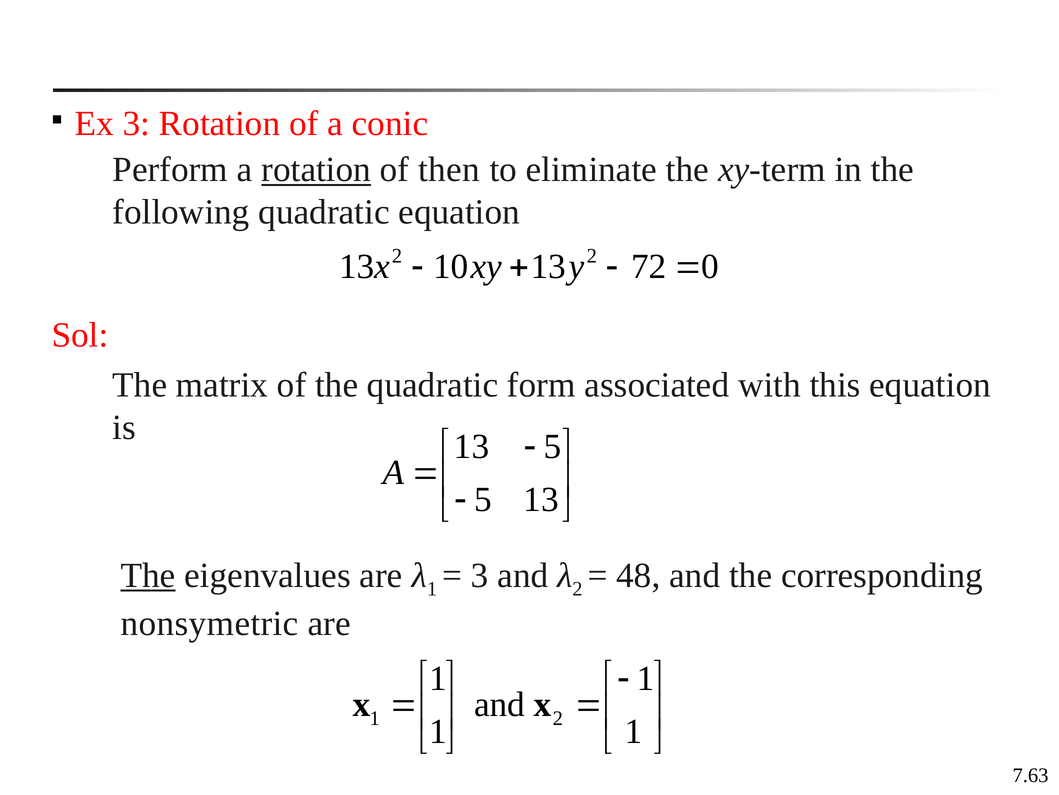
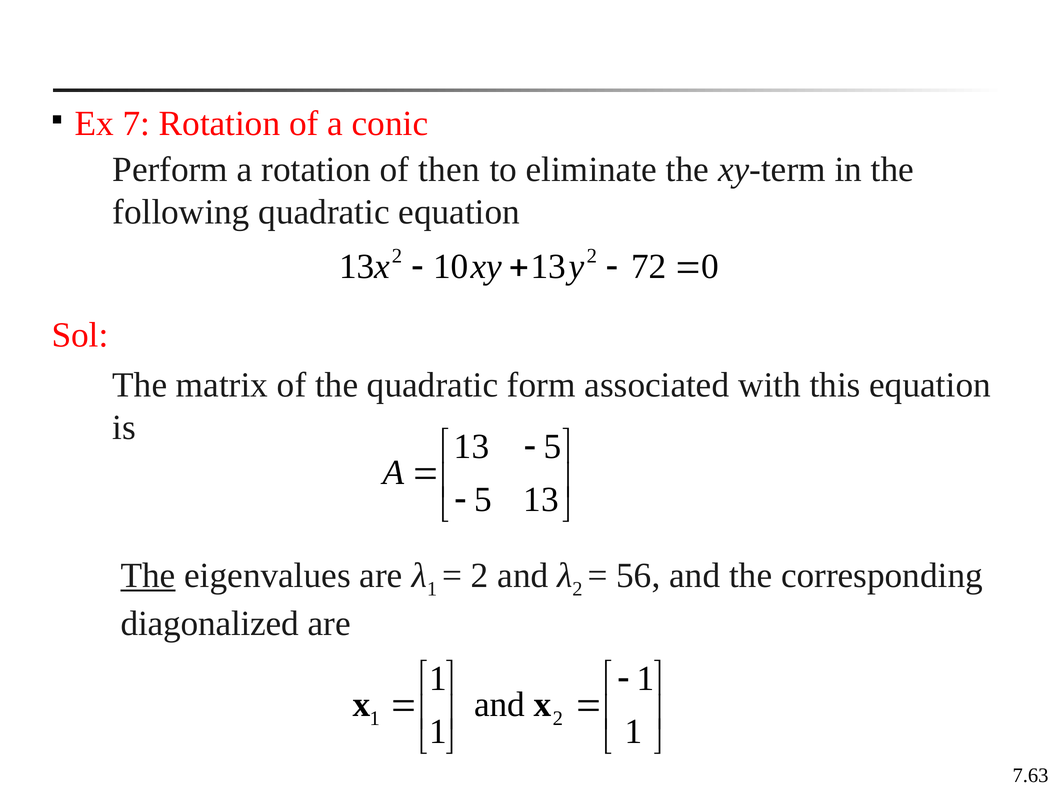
Ex 3: 3 -> 7 (136, 123)
rotation underline: present -> none (316, 170)
3: 3 -> 2 (480, 575)
48: 48 -> 56 (638, 575)
nonsymetric: nonsymetric -> diagonalized (210, 623)
